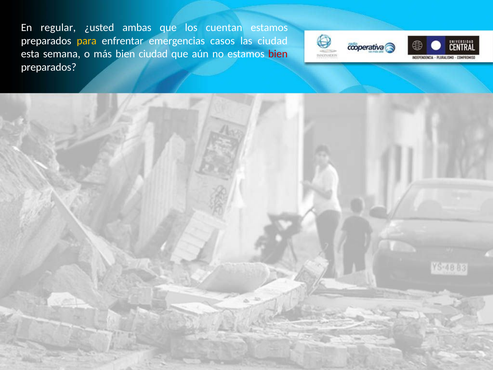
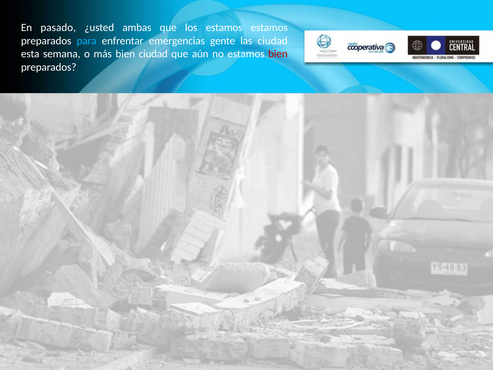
regular: regular -> pasado (58, 28)
los cuentan: cuentan -> estamos (224, 28)
para colour: yellow -> light blue (87, 41)
casos: casos -> gente (223, 41)
